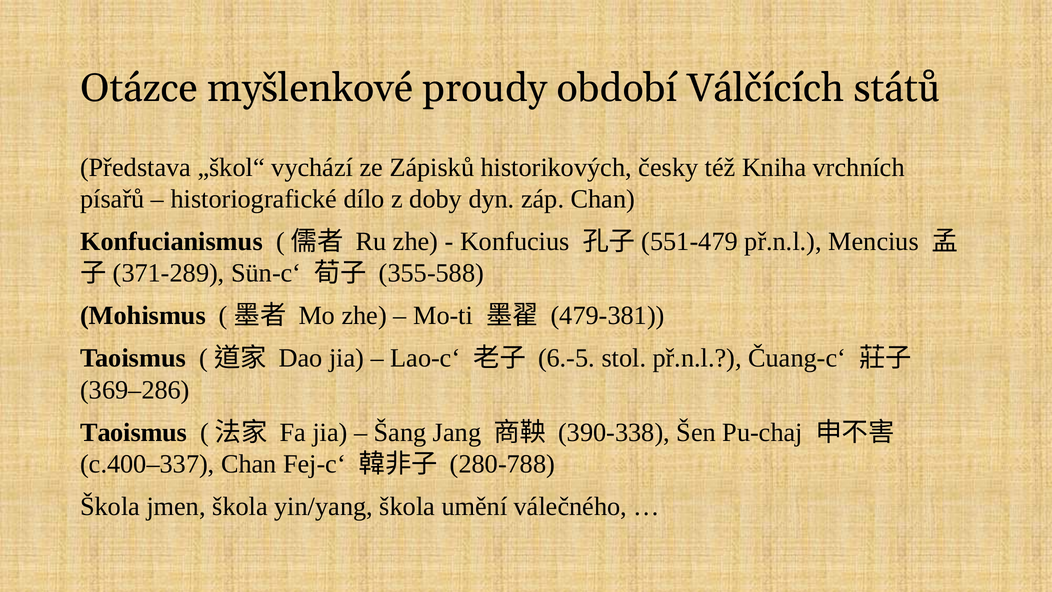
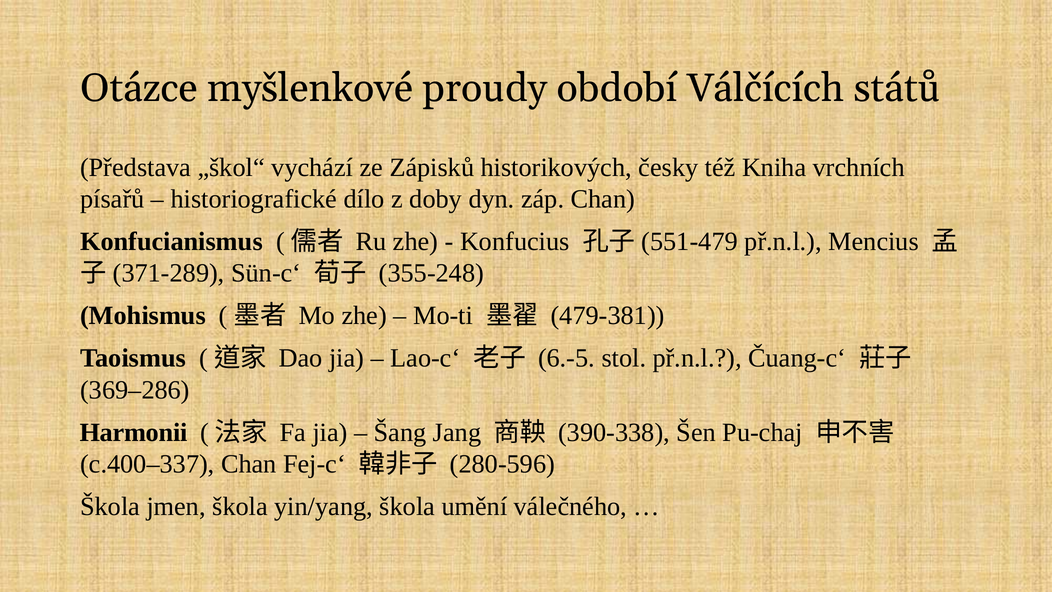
355-588: 355-588 -> 355-248 (431, 273)
Taoismus: Taoismus -> Harmonii (134, 432)
280-788: 280-788 -> 280-596 (502, 464)
